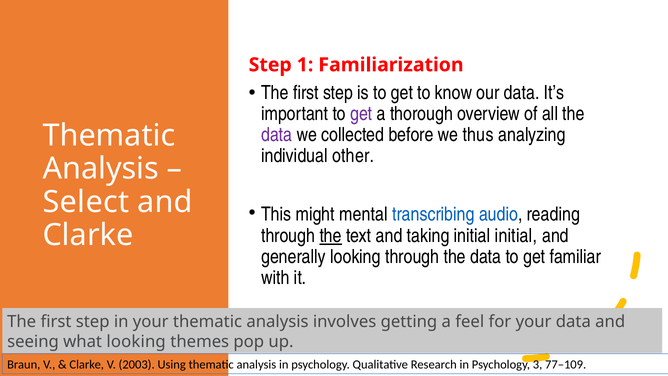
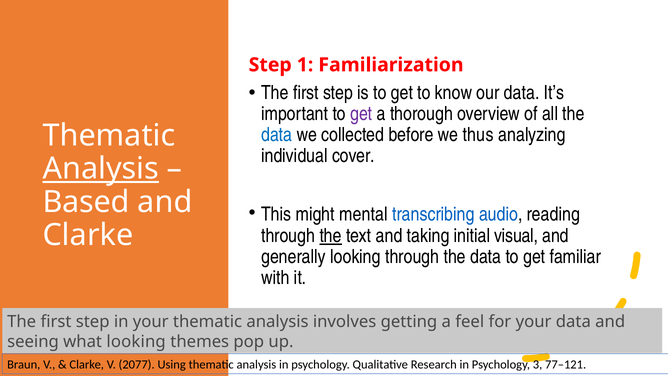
data colour: purple -> blue (277, 135)
other: other -> cover (353, 156)
Analysis underline: none -> present (101, 169)
Select: Select -> Based (86, 202)
initial initial: initial -> visual (516, 236)
2003: 2003 -> 2077 (137, 365)
77–109: 77–109 -> 77–121 (566, 365)
